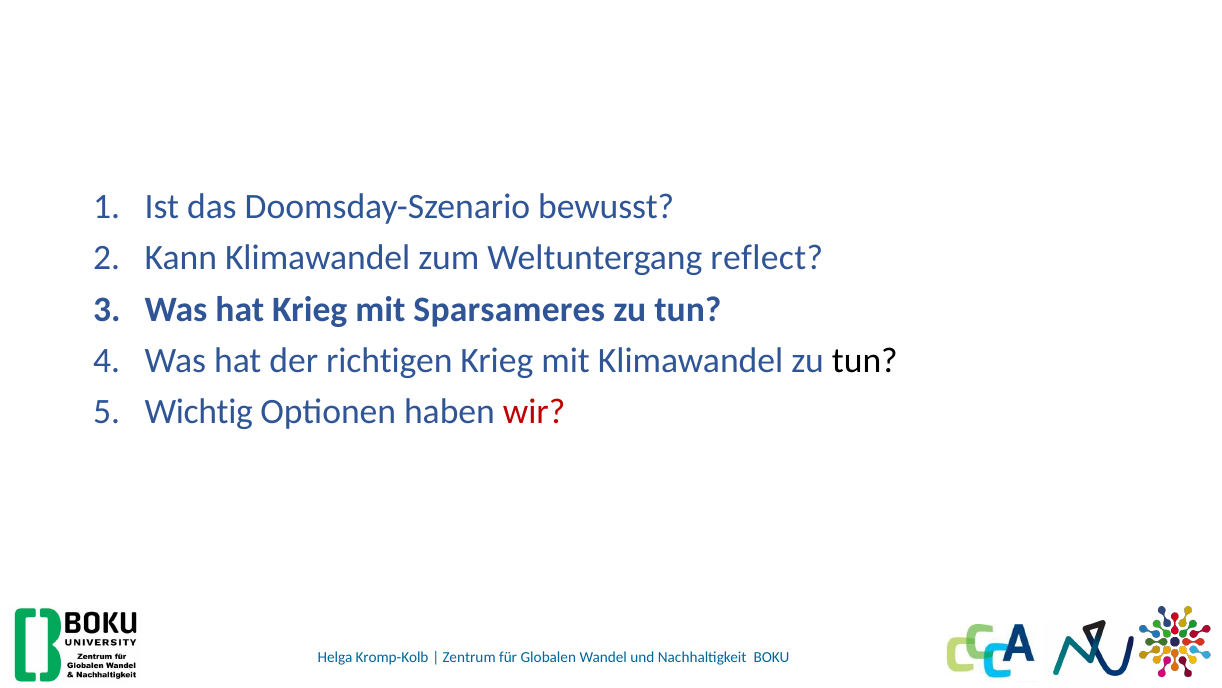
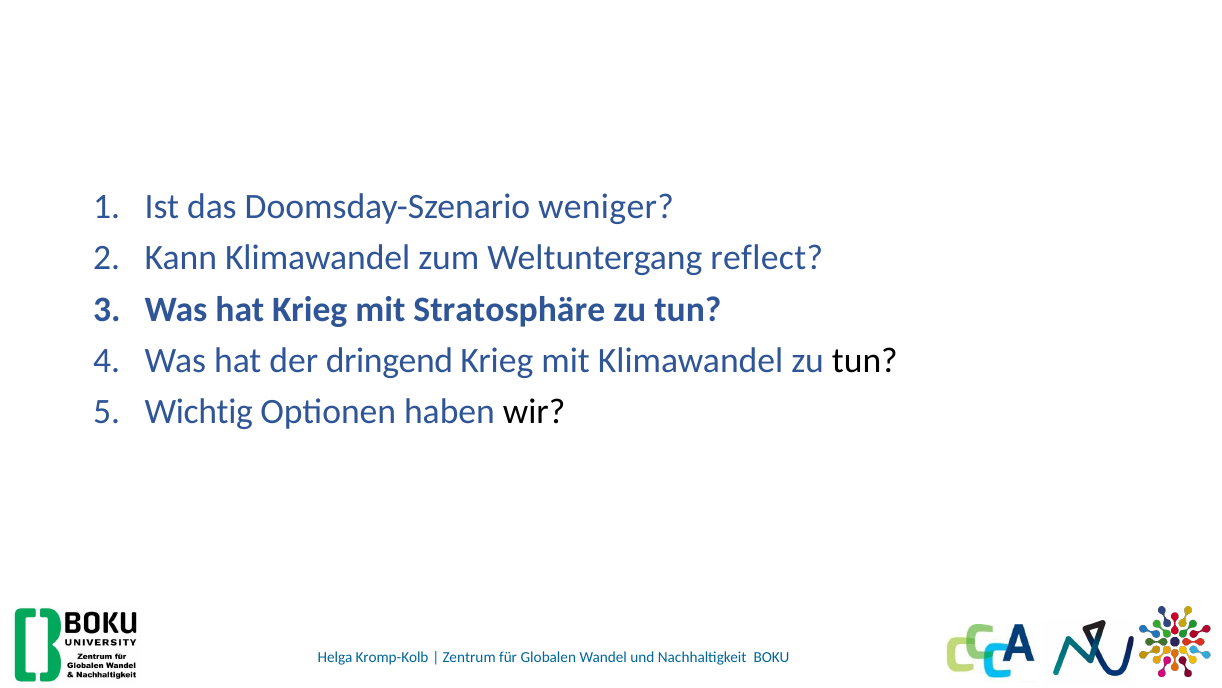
bewusst: bewusst -> weniger (606, 207)
Sparsameres: Sparsameres -> Stratosphäre (509, 309)
richtigen: richtigen -> dringend (389, 360)
wir colour: red -> black (534, 412)
